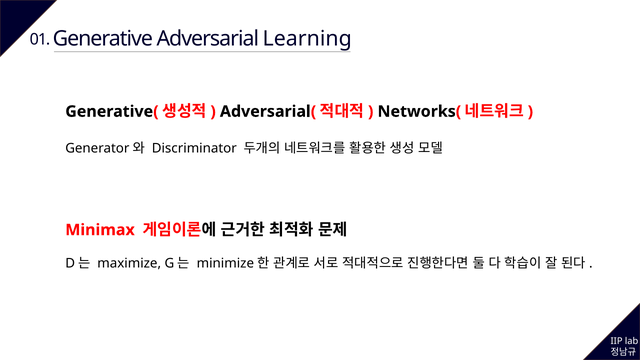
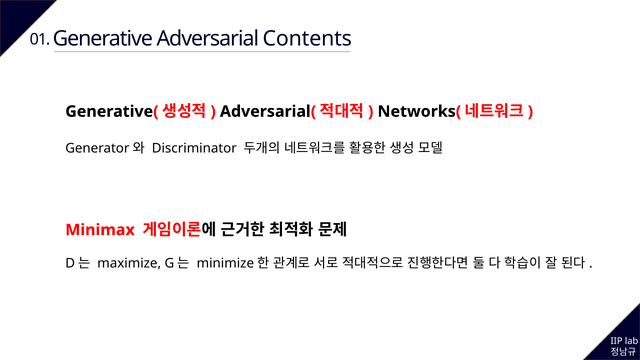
Learning: Learning -> Contents (307, 39)
